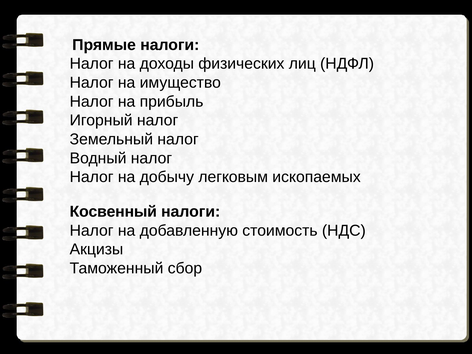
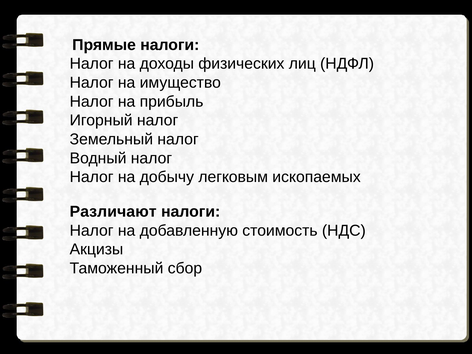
Косвенный: Косвенный -> Различают (113, 212)
